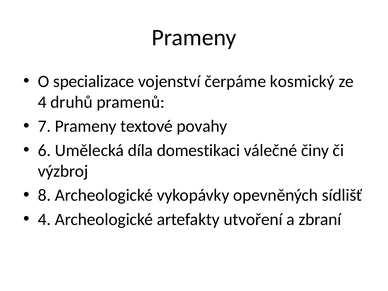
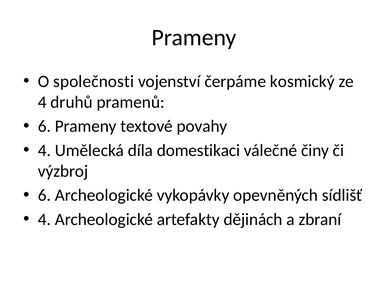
specializace: specializace -> společnosti (94, 81)
7: 7 -> 6 (44, 126)
6: 6 -> 4 (44, 150)
8: 8 -> 6 (44, 195)
utvoření: utvoření -> dějinách (253, 219)
